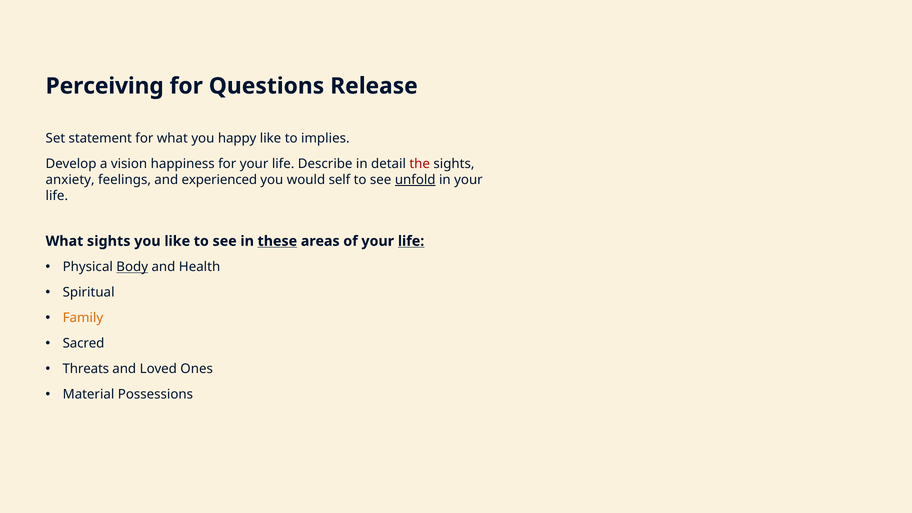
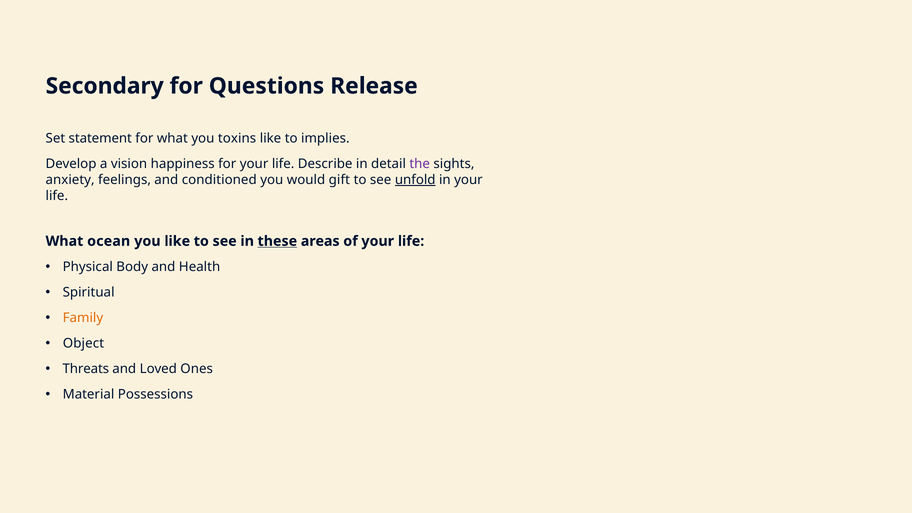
Perceiving: Perceiving -> Secondary (105, 86)
happy: happy -> toxins (237, 138)
the colour: red -> purple (420, 164)
experienced: experienced -> conditioned (219, 180)
self: self -> gift (339, 180)
What sights: sights -> ocean (109, 241)
life underline: present -> none (411, 241)
Body underline: present -> none (132, 267)
Sacred: Sacred -> Object (83, 344)
